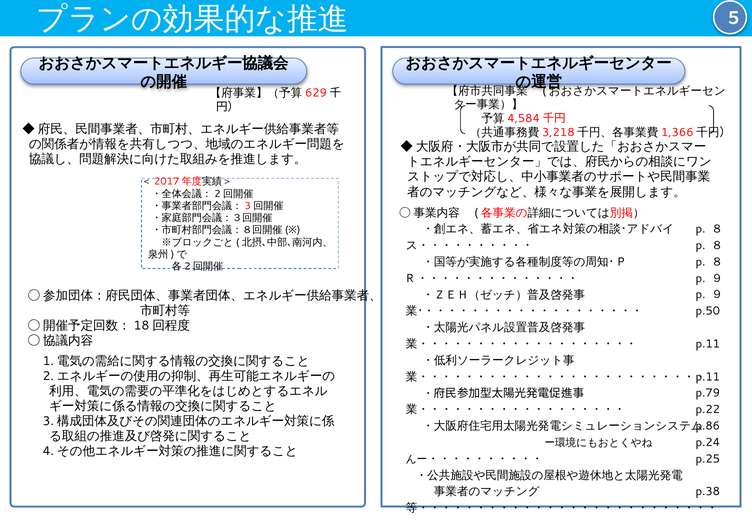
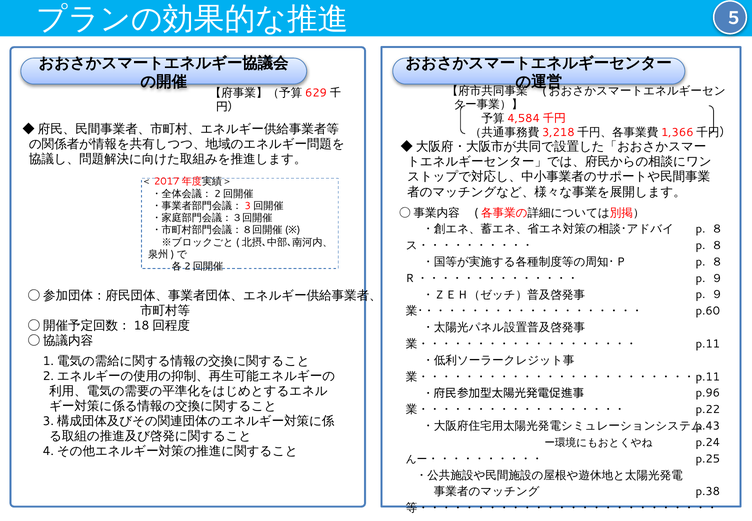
p.50: p.50 -> p.60 (708, 311)
p.79: p.79 -> p.96 (708, 393)
p.86: p.86 -> p.43 (708, 426)
